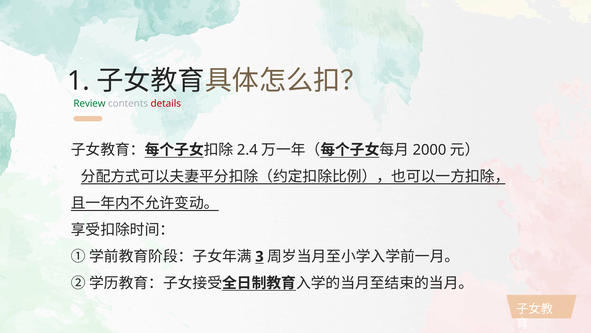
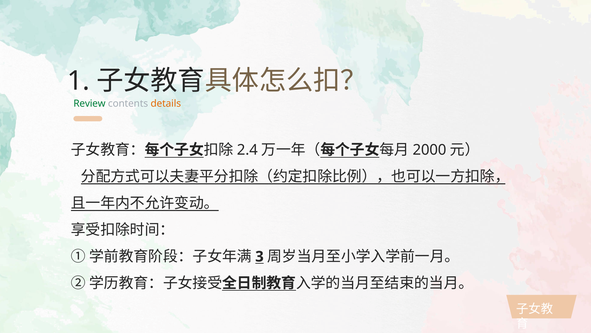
details colour: red -> orange (166, 103)
